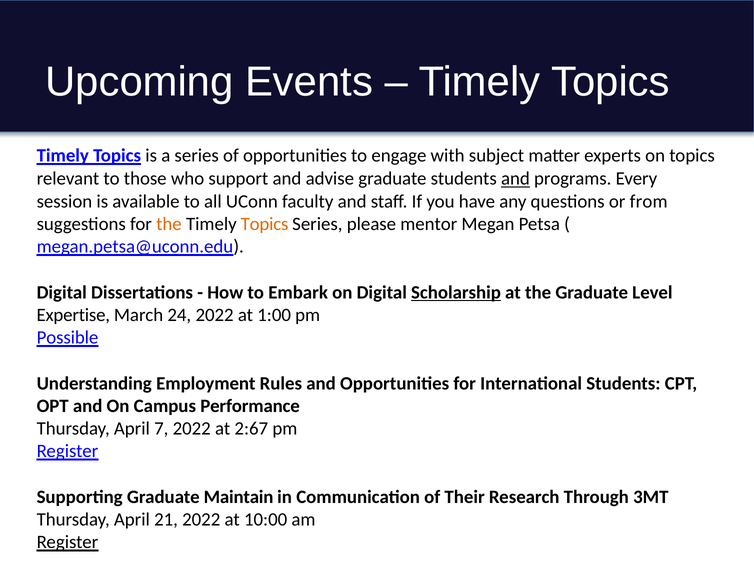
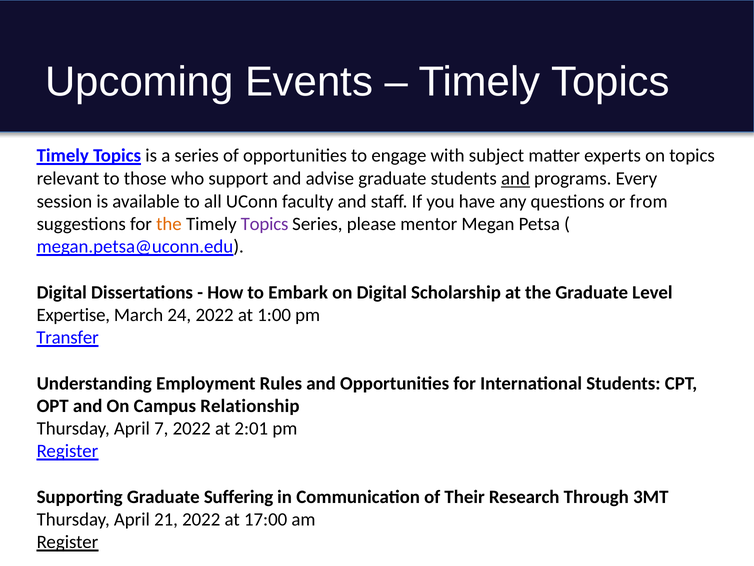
Topics colour: orange -> purple (265, 224)
Scholarship underline: present -> none (456, 292)
Possible: Possible -> Transfer (68, 337)
Performance: Performance -> Relationship (250, 406)
2:67: 2:67 -> 2:01 (251, 428)
Maintain: Maintain -> Suffering (239, 496)
10:00: 10:00 -> 17:00 (266, 519)
